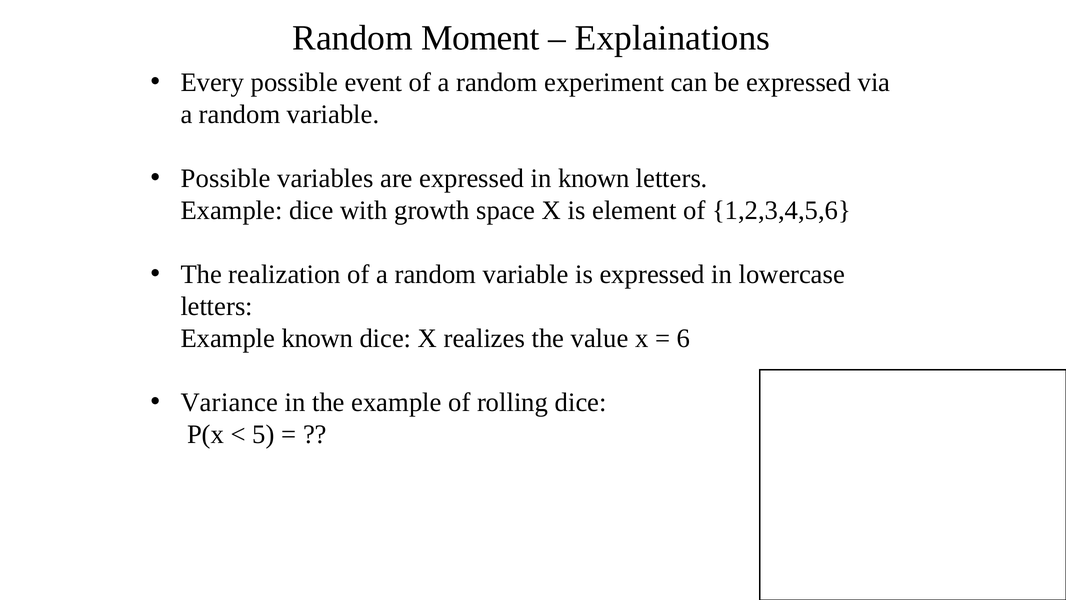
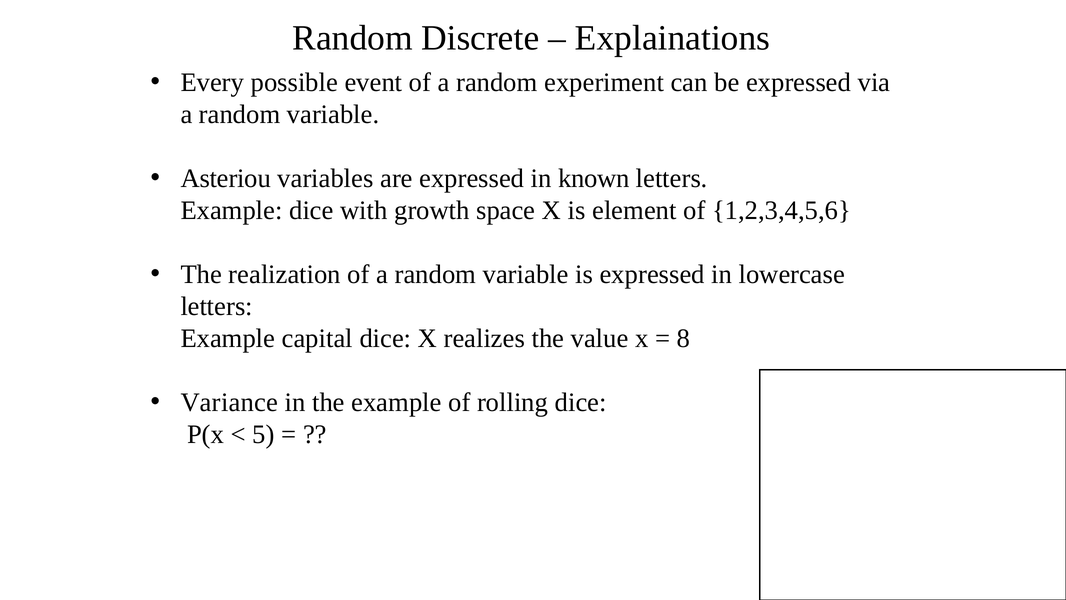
Moment: Moment -> Discrete (480, 38)
Possible: Possible -> Asteriou (226, 178)
Example known: known -> capital (317, 338)
6: 6 -> 8 (684, 338)
